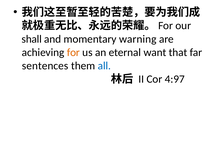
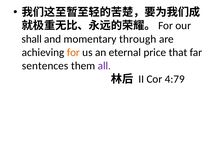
warning: warning -> through (138, 39)
want: want -> price (155, 52)
all colour: blue -> purple (104, 66)
4:97: 4:97 -> 4:79 (175, 79)
